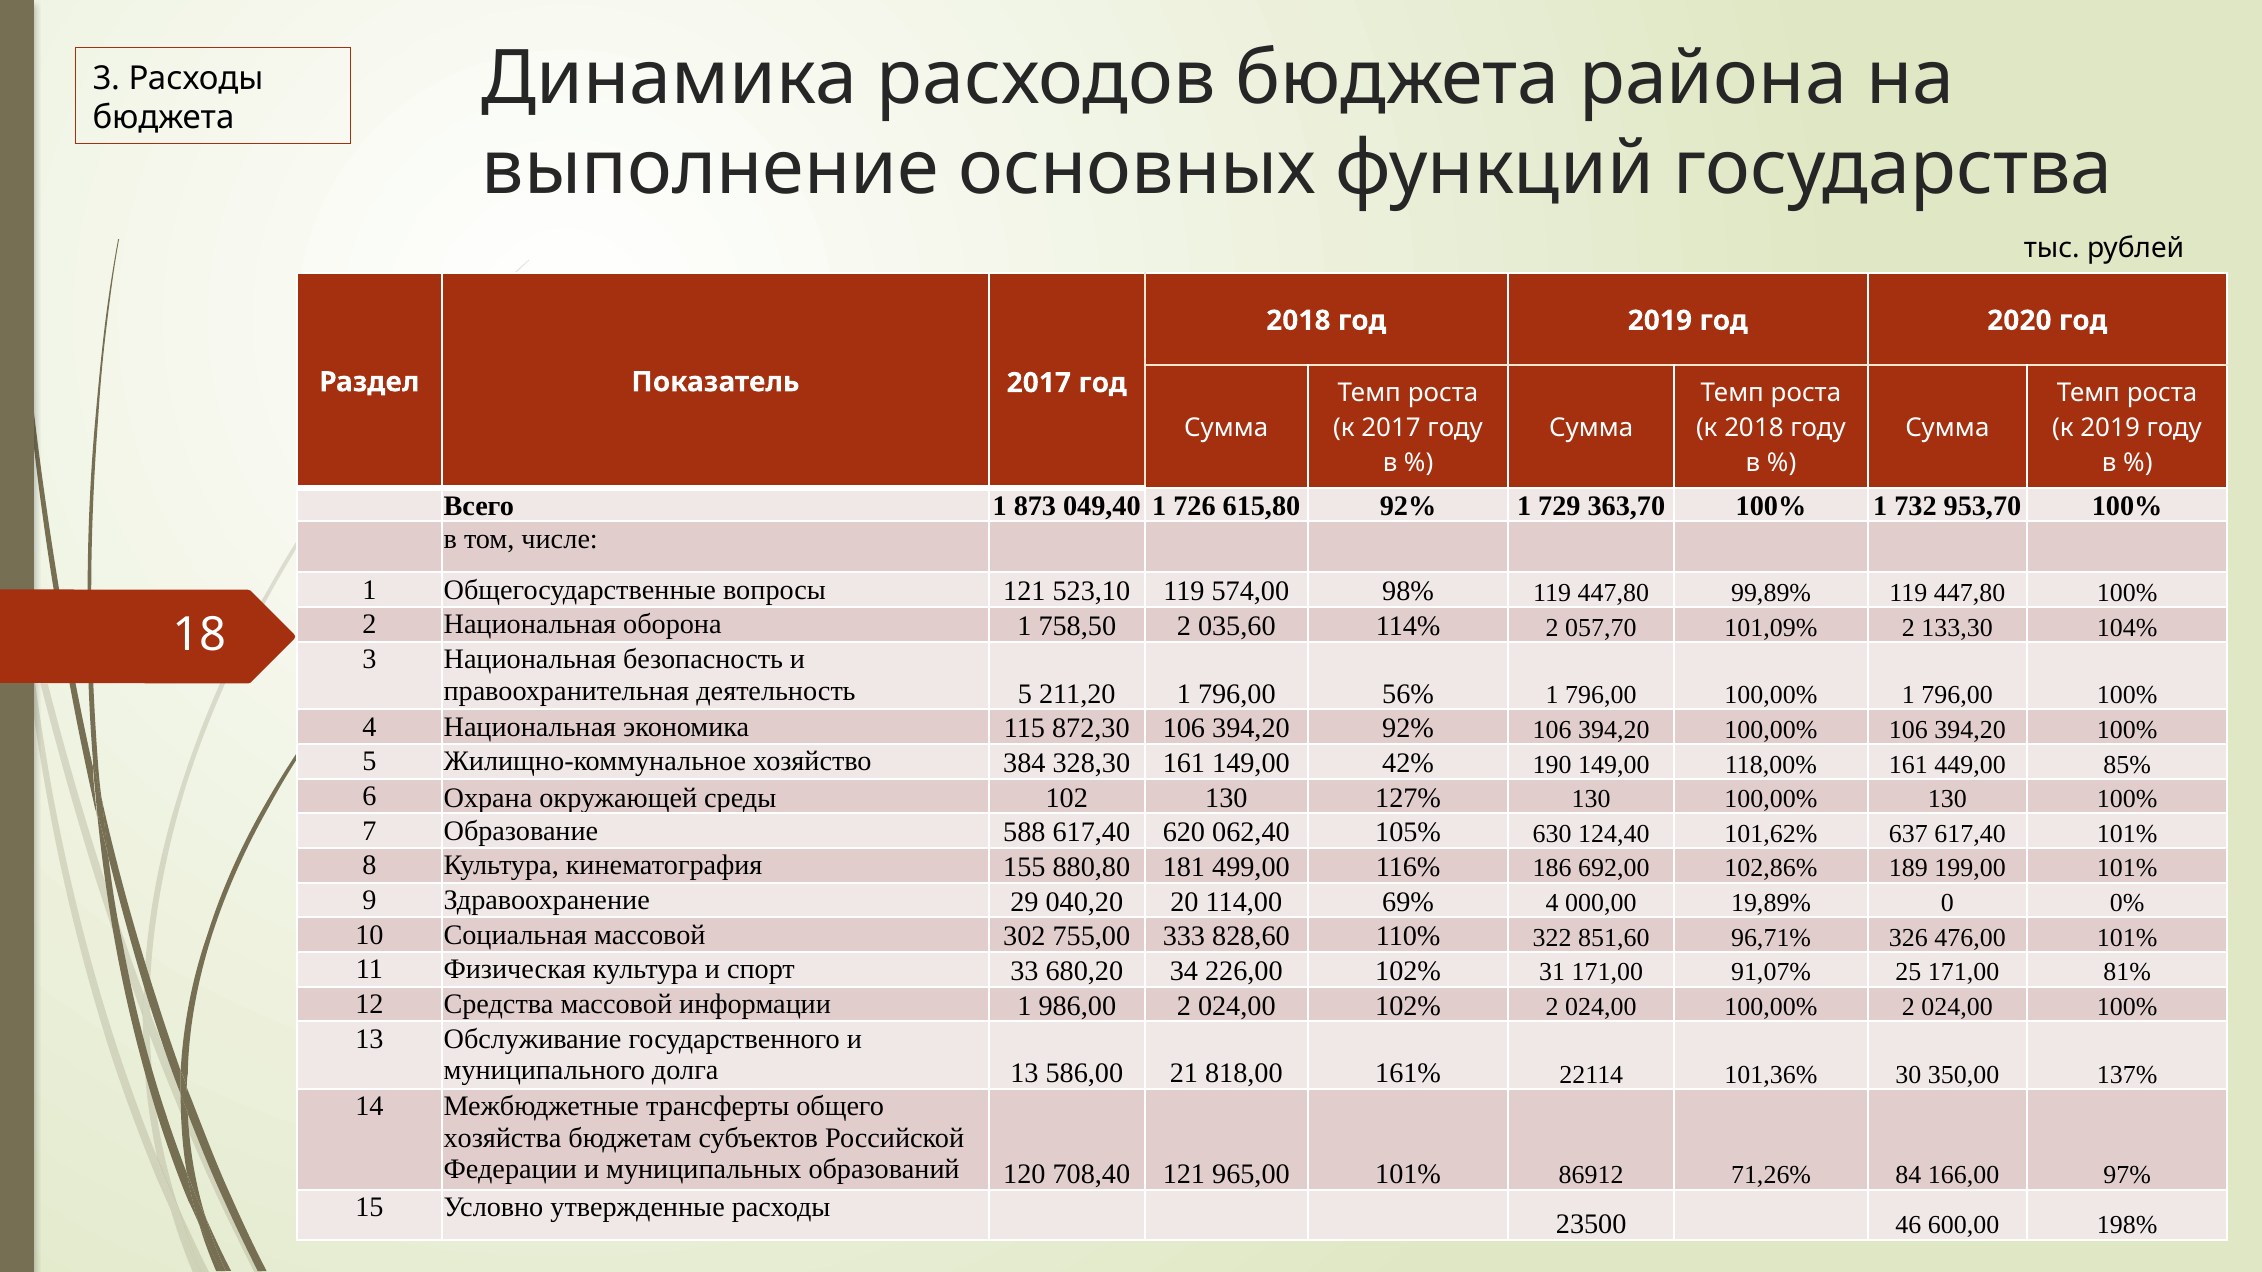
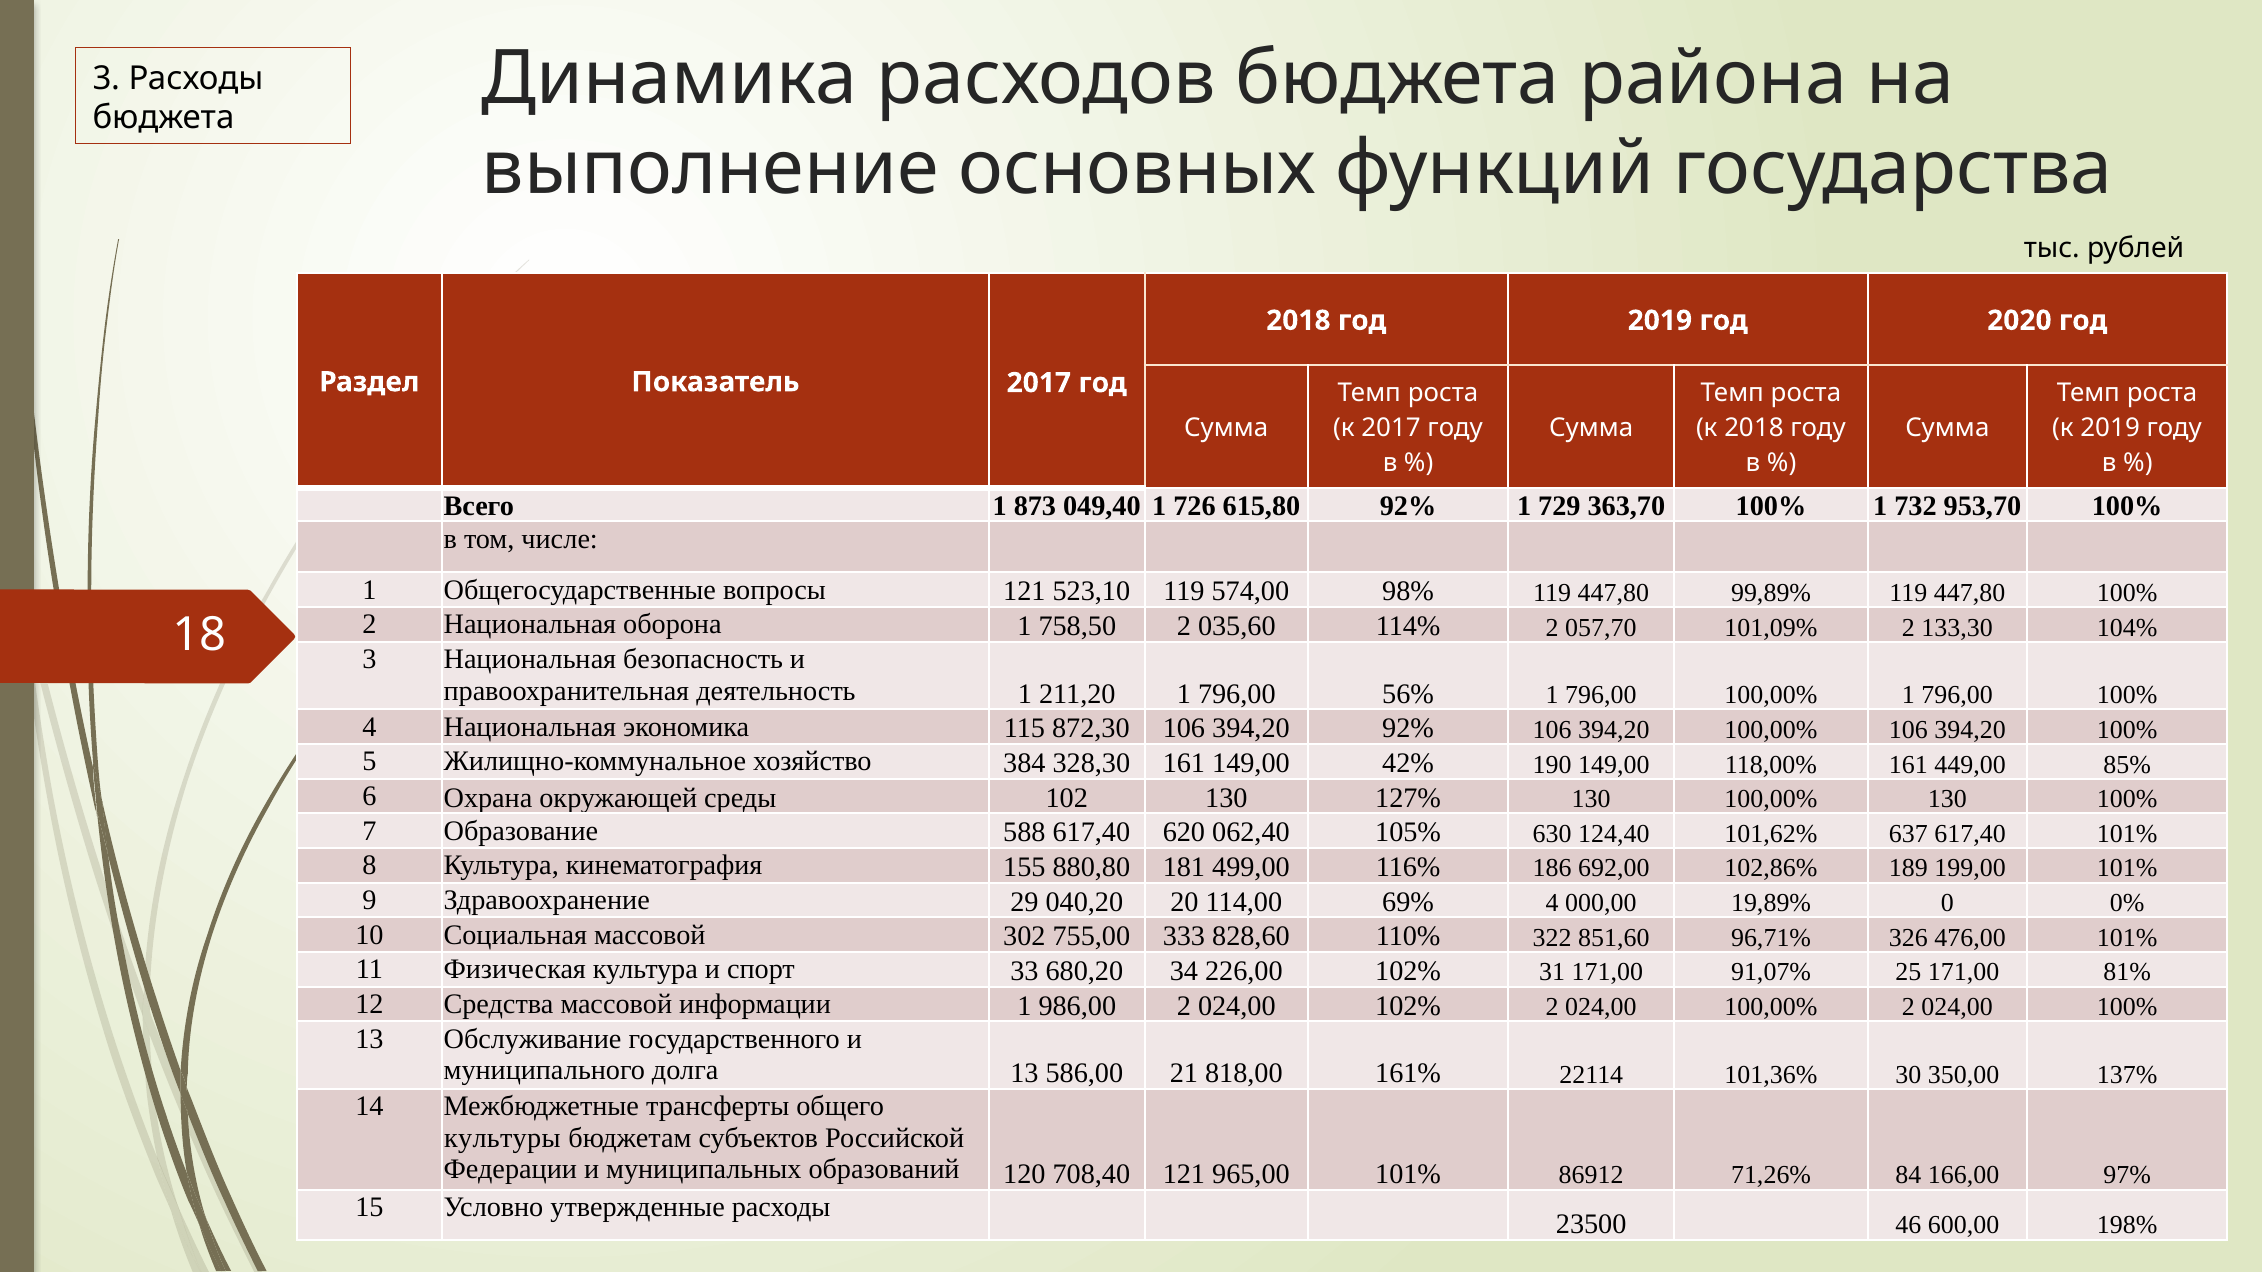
деятельность 5: 5 -> 1 (1025, 694)
хозяйства: хозяйства -> культуры (502, 1138)
